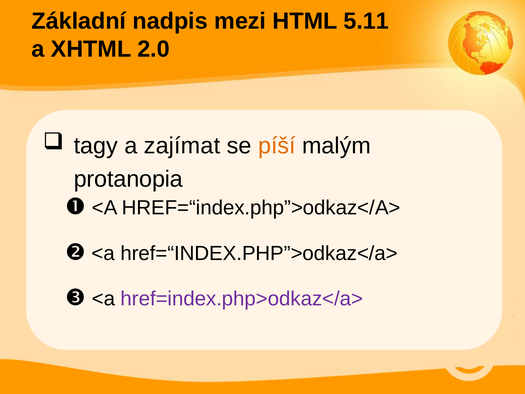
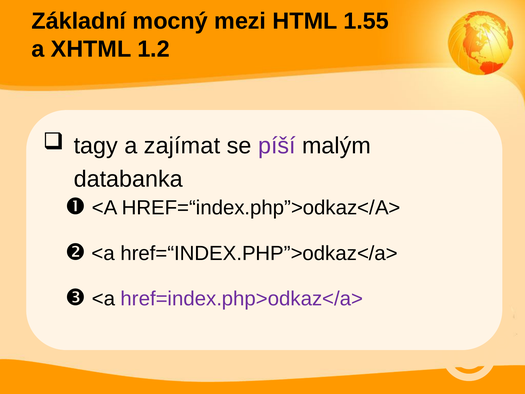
nadpis: nadpis -> mocný (170, 21)
5.11: 5.11 -> 1.55 (366, 21)
2.0: 2.0 -> 1.2 (154, 49)
píší colour: orange -> purple (277, 146)
protanopia: protanopia -> databanka (128, 179)
